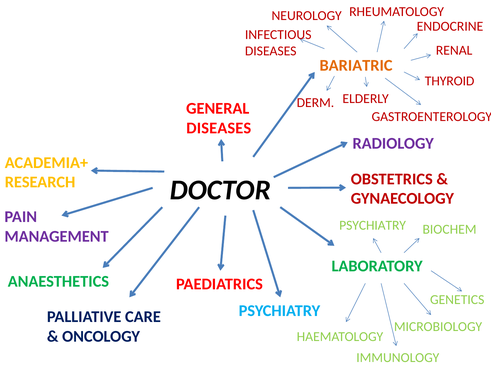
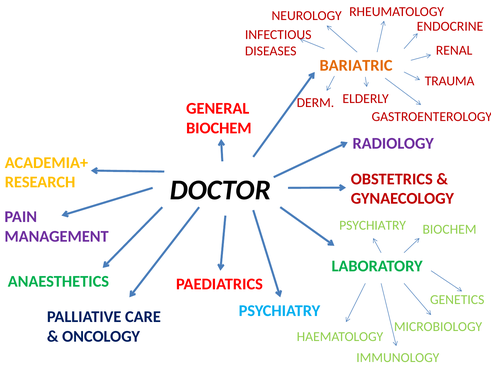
THYROID: THYROID -> TRAUMA (450, 81)
DISEASES: DISEASES -> BIOCHEM (219, 128)
